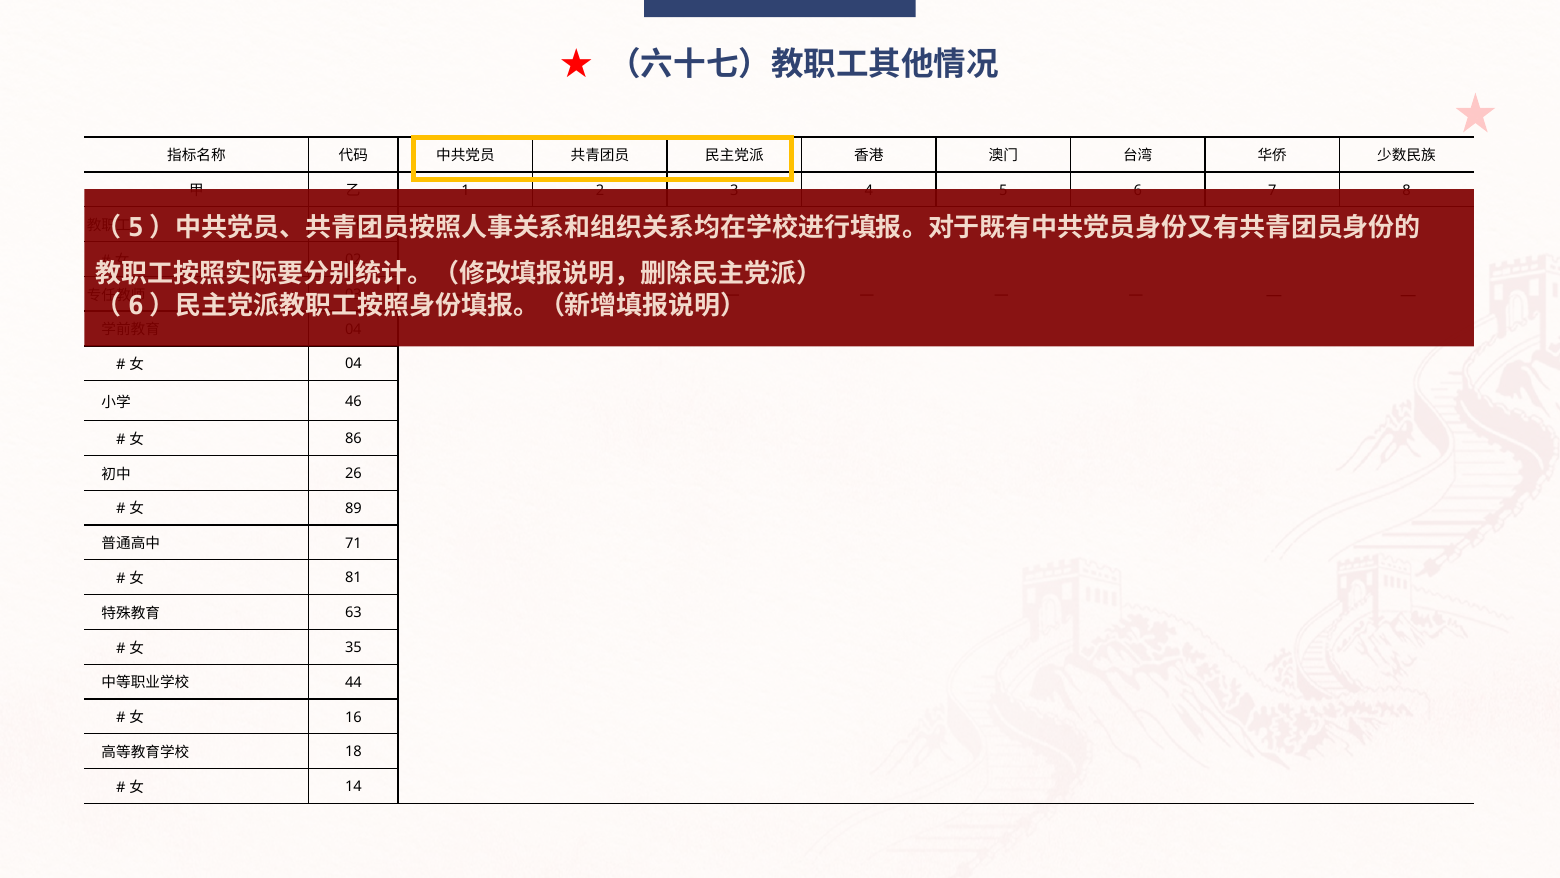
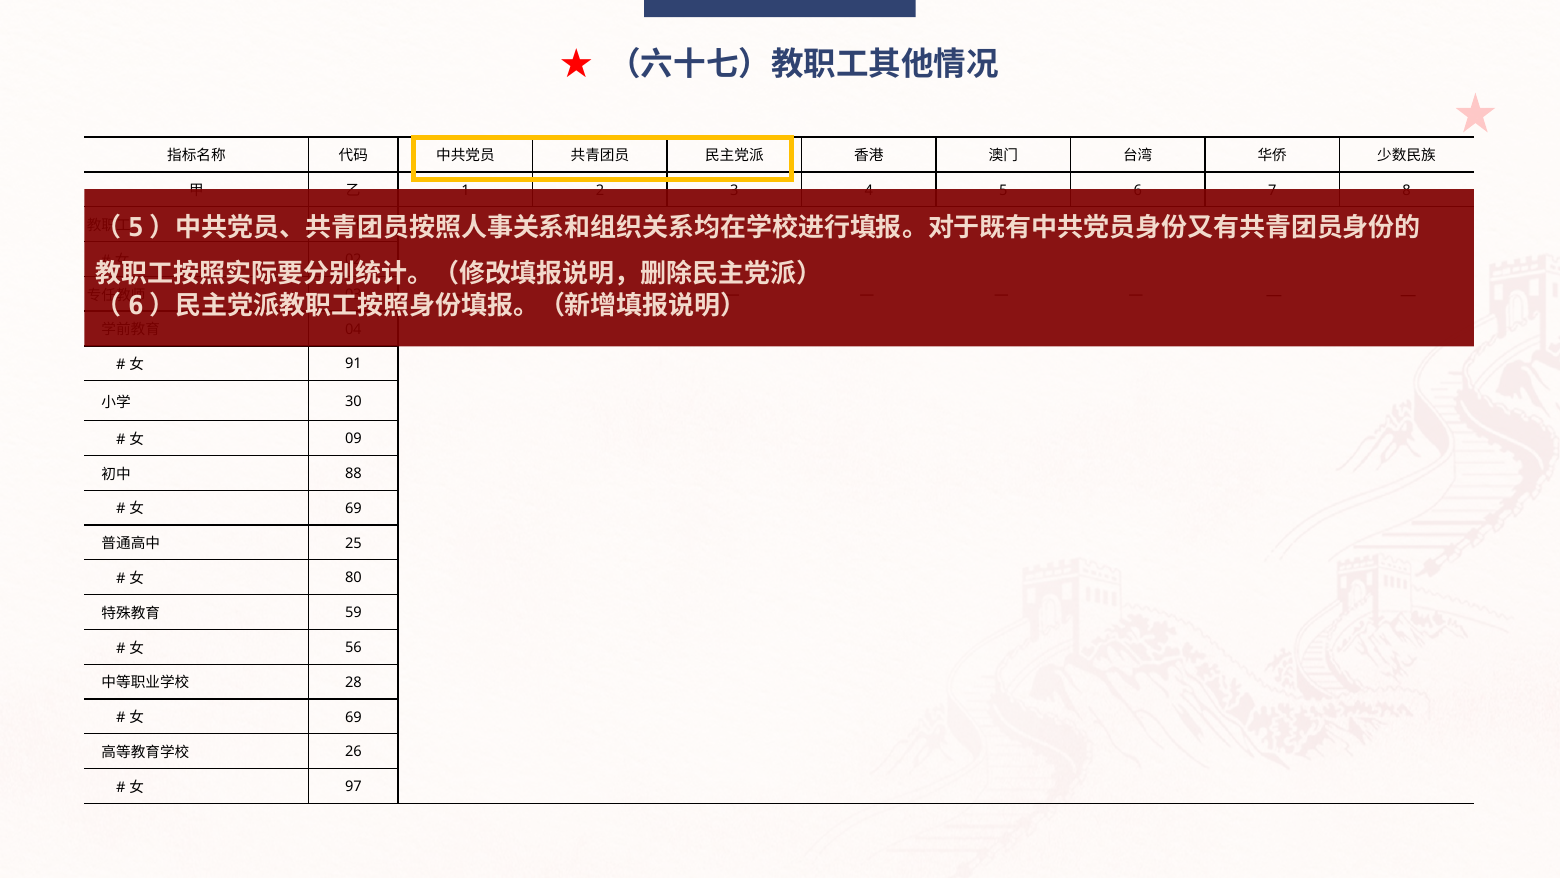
04: 04 -> 91 (353, 364)
46: 46 -> 30 (353, 401)
86: 86 -> 09 (353, 439)
26: 26 -> 88 (353, 473)
89: 89 -> 69 (353, 508)
71: 71 -> 25 (353, 543)
81: 81 -> 80 (353, 578)
63: 63 -> 59 (353, 612)
35: 35 -> 56 (353, 647)
44: 44 -> 28 (353, 682)
16: 16 -> 69 (353, 717)
18: 18 -> 26 (353, 752)
14: 14 -> 97 (353, 786)
